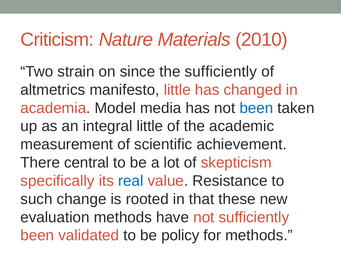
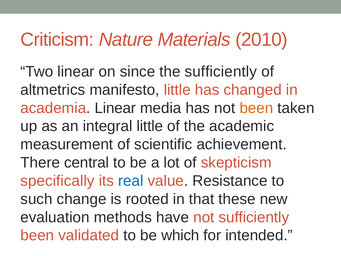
Two strain: strain -> linear (76, 72)
academia Model: Model -> Linear (115, 108)
been colour: blue -> orange (256, 108)
policy: policy -> which (180, 235)
for methods: methods -> intended (259, 235)
